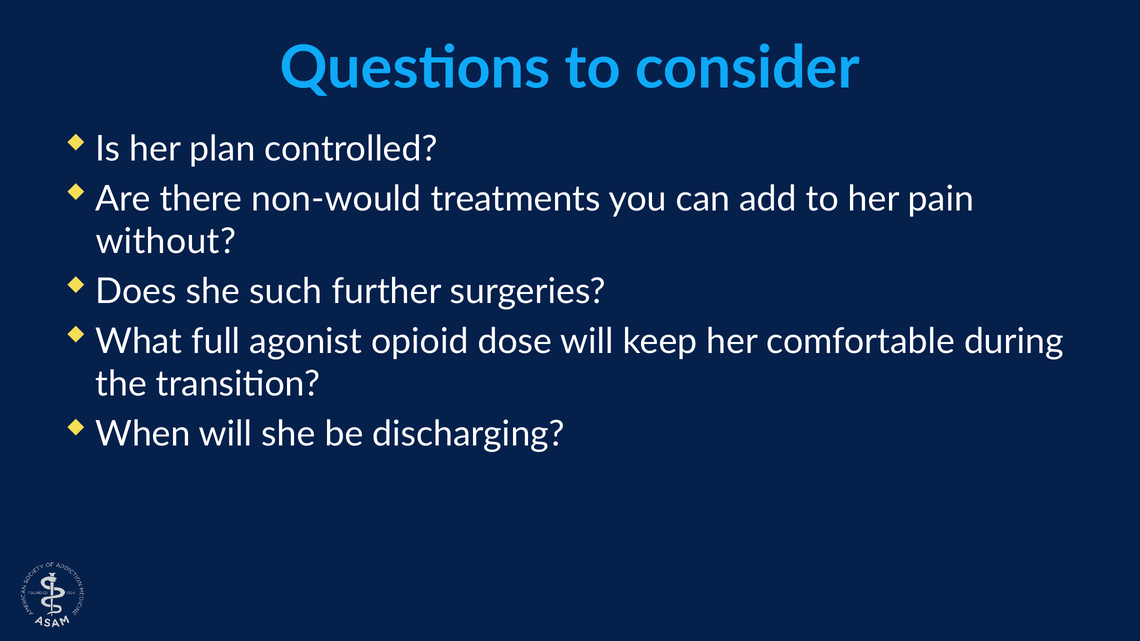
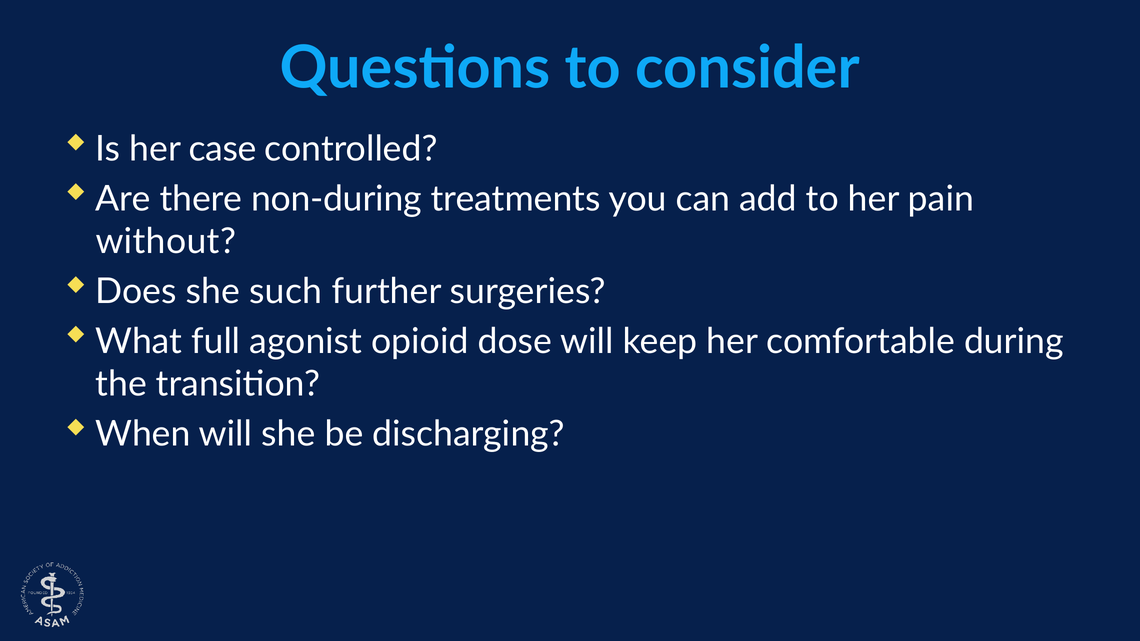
plan: plan -> case (223, 149)
non-would: non-would -> non-during (336, 199)
